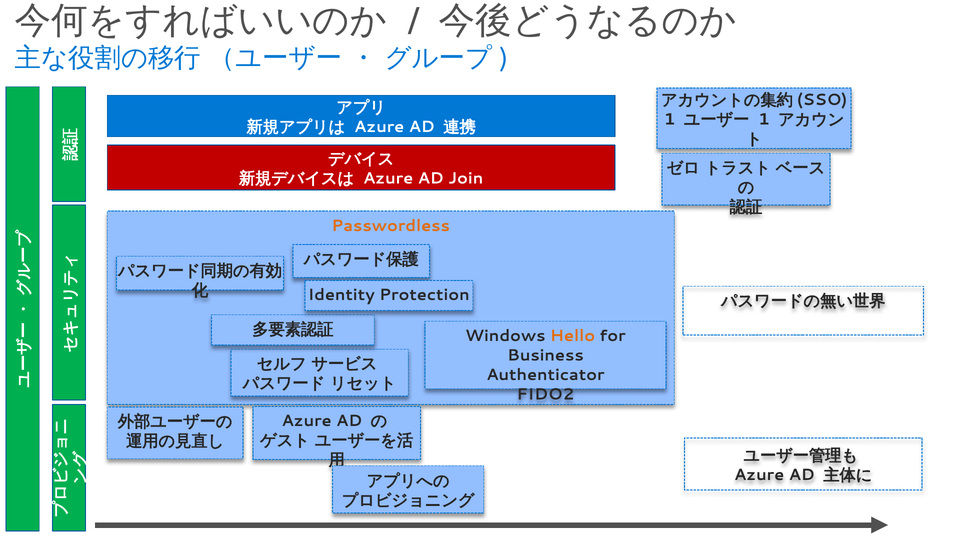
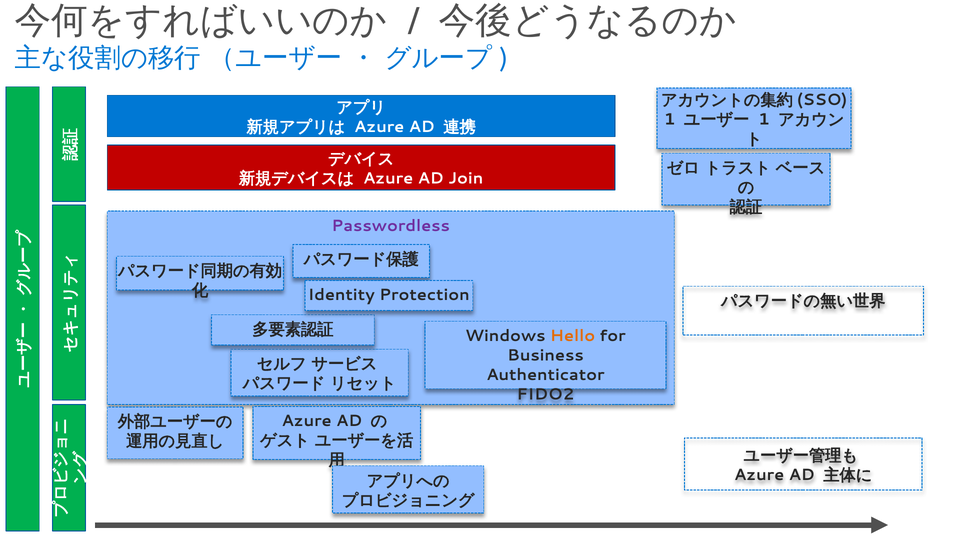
Passwordless colour: orange -> purple (391, 226)
